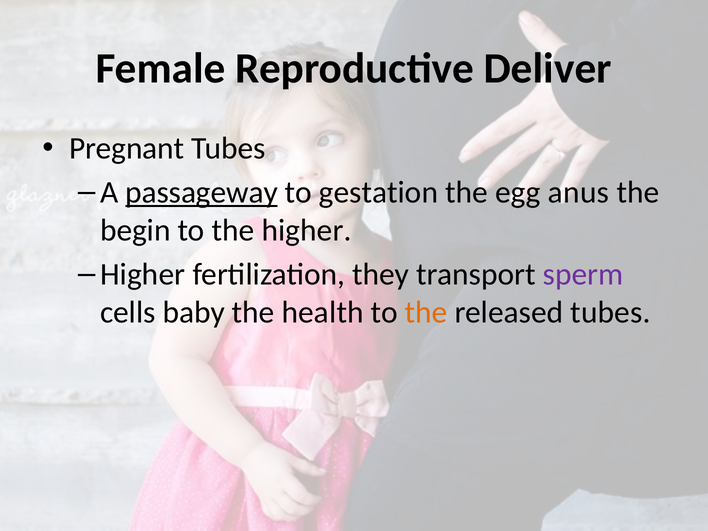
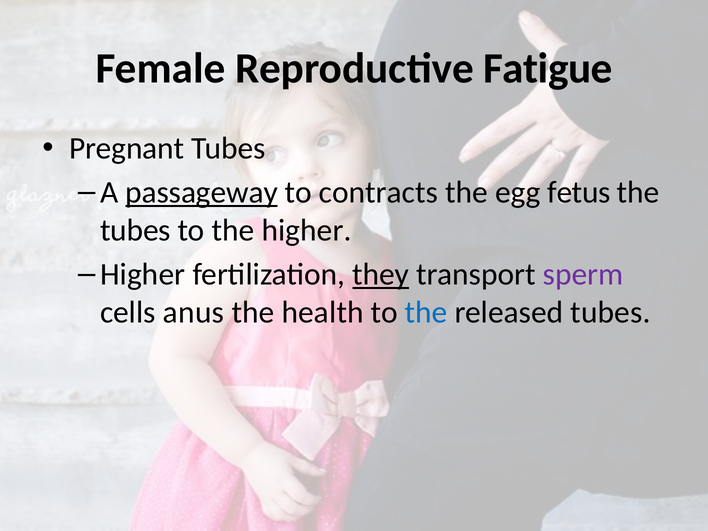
Deliver: Deliver -> Fatigue (548, 69)
gestation: gestation -> contracts (378, 193)
anus: anus -> fetus (579, 193)
begin: begin -> tubes (135, 230)
they underline: none -> present (381, 274)
baby: baby -> anus (194, 312)
the colour: orange -> blue (426, 312)
